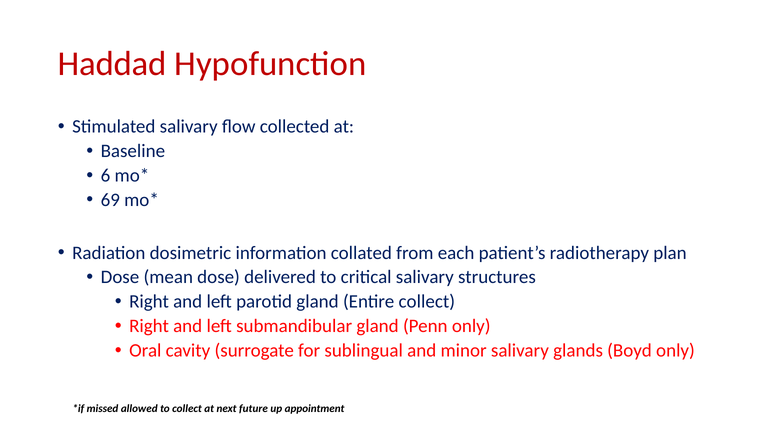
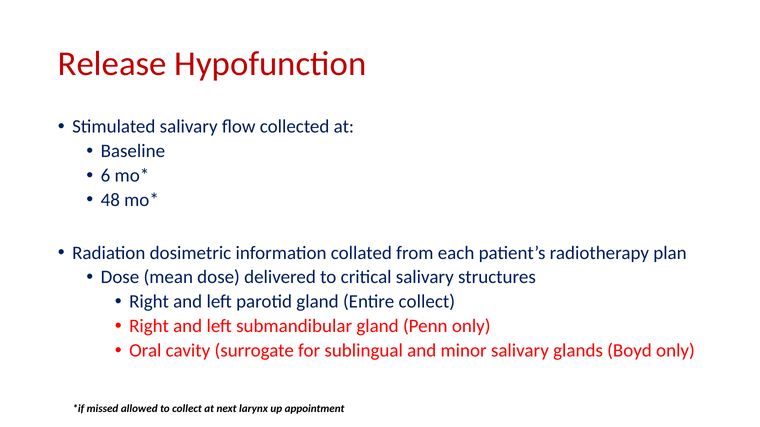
Haddad: Haddad -> Release (112, 64)
69: 69 -> 48 (110, 200)
future: future -> larynx (253, 409)
